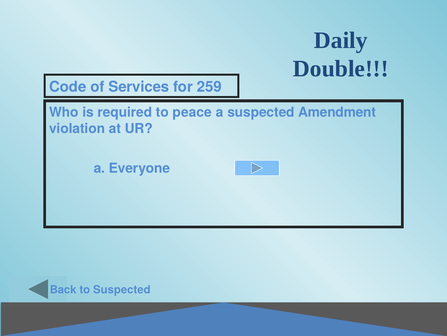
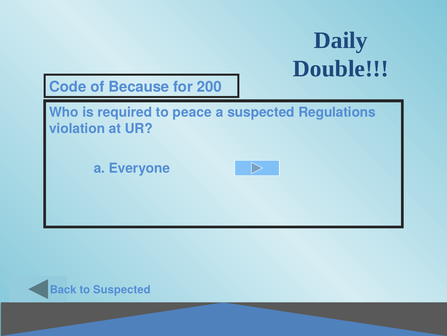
Services: Services -> Because (139, 87)
259: 259 -> 200 (209, 87)
Amendment: Amendment -> Regulations (337, 112)
